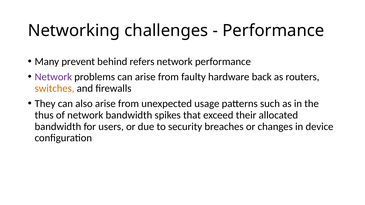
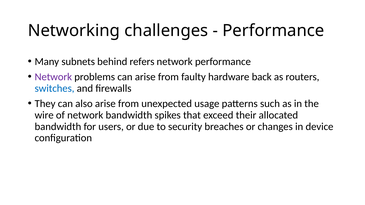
prevent: prevent -> subnets (78, 62)
switches colour: orange -> blue (55, 88)
thus: thus -> wire (44, 115)
